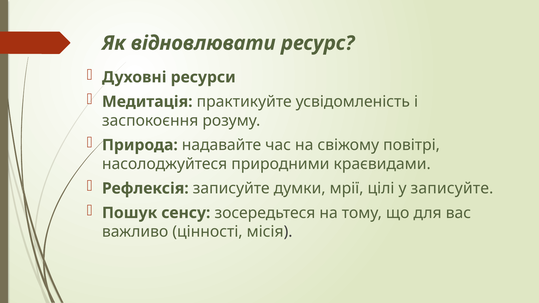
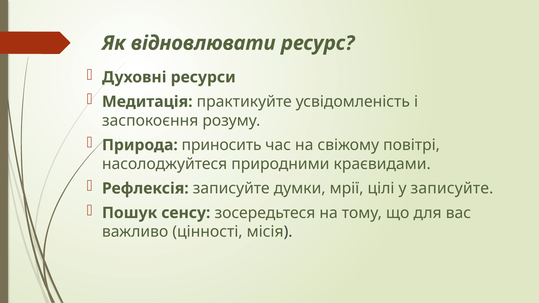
надавайте: надавайте -> приносить (222, 145)
